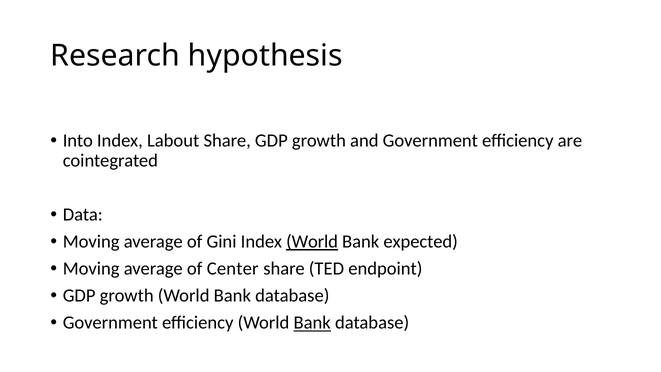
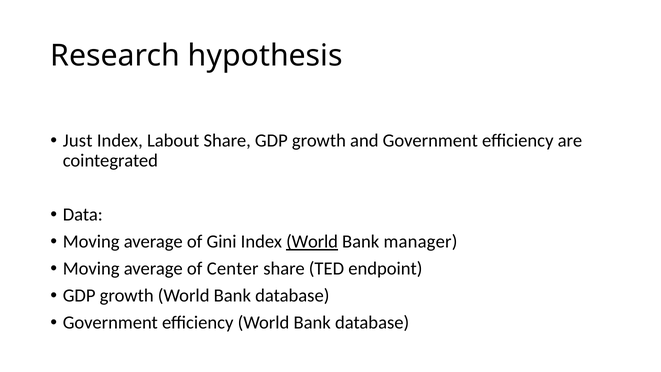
Into: Into -> Just (78, 141)
expected: expected -> manager (420, 242)
Bank underline: present -> none (312, 323)
